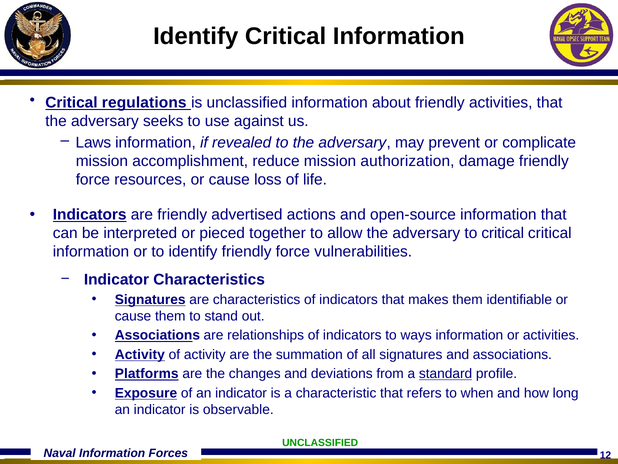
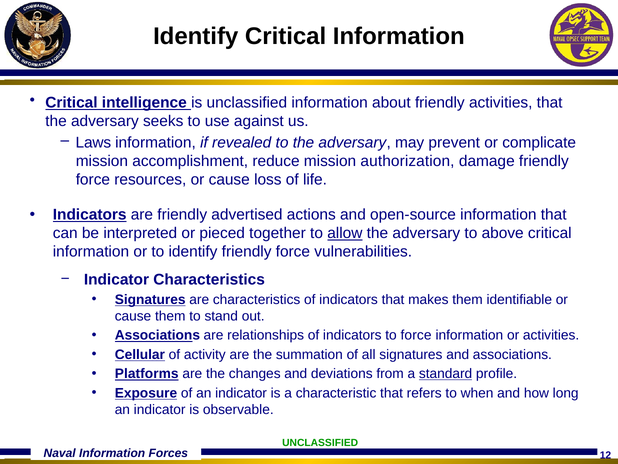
regulations: regulations -> intelligence (144, 102)
allow underline: none -> present (345, 233)
to critical: critical -> above (503, 233)
to ways: ways -> force (416, 335)
Activity: Activity -> Cellular (140, 354)
